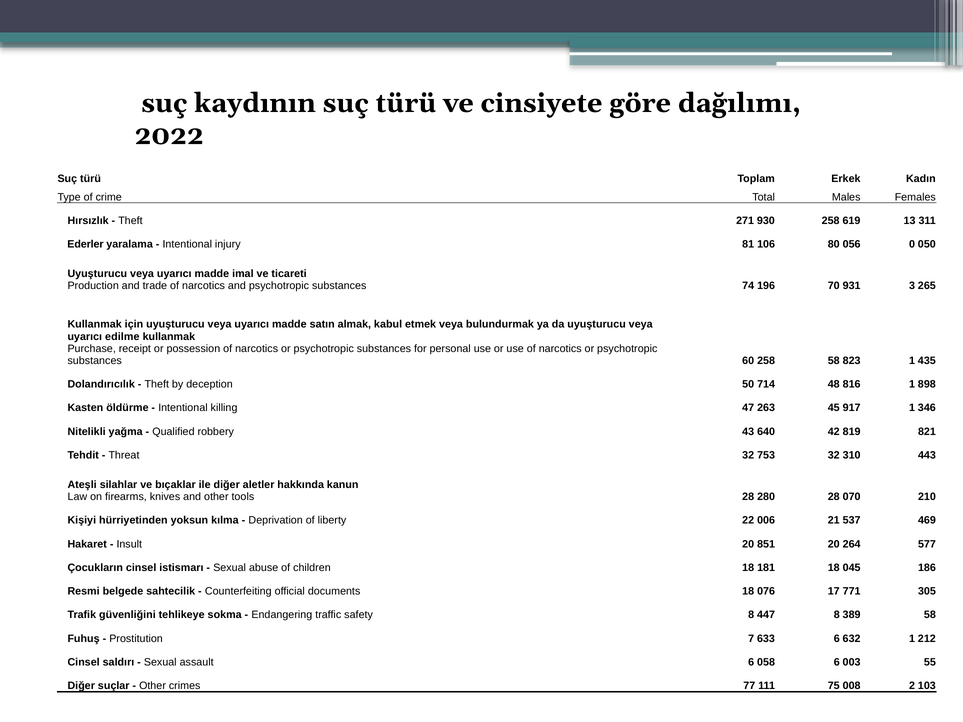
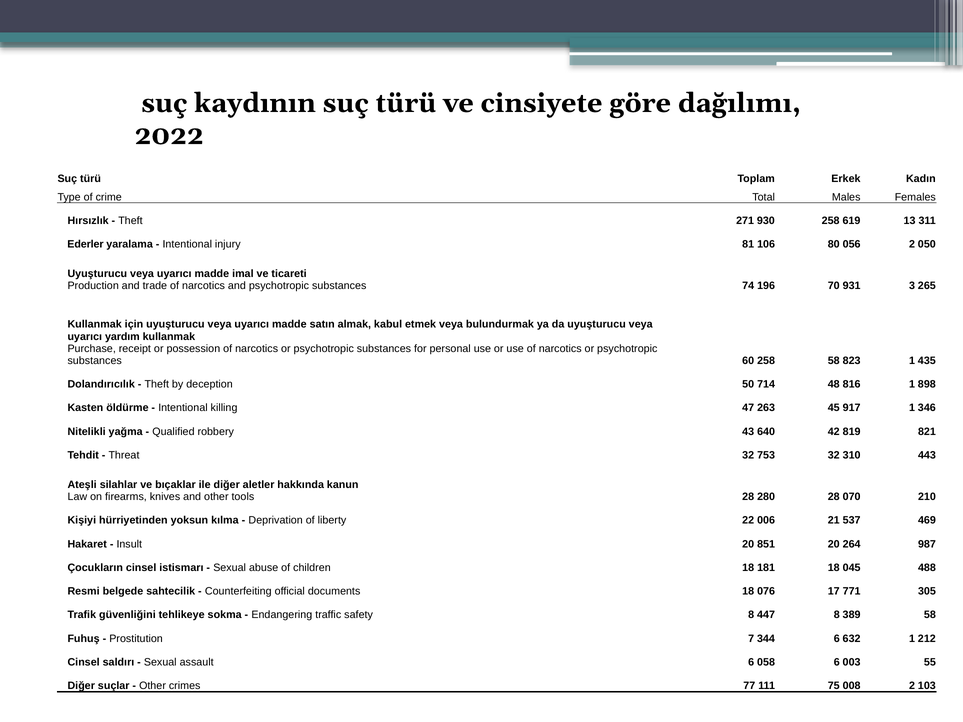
056 0: 0 -> 2 (912, 244)
edilme: edilme -> yardım (122, 337)
577: 577 -> 987 (927, 544)
186: 186 -> 488 (927, 568)
633: 633 -> 344 (766, 639)
